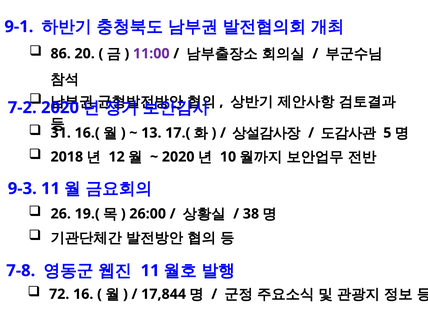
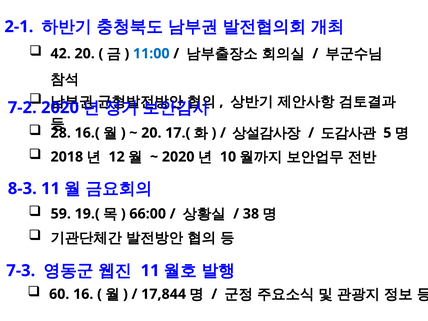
9-1: 9-1 -> 2-1 (19, 27)
86: 86 -> 42 (61, 54)
11:00 colour: purple -> blue (151, 54)
31: 31 -> 28 (61, 133)
13: 13 -> 20 (151, 133)
9-3: 9-3 -> 8-3 (22, 189)
26: 26 -> 59 (61, 214)
26:00: 26:00 -> 66:00 (148, 214)
7-8: 7-8 -> 7-3 (21, 271)
72: 72 -> 60 (59, 294)
